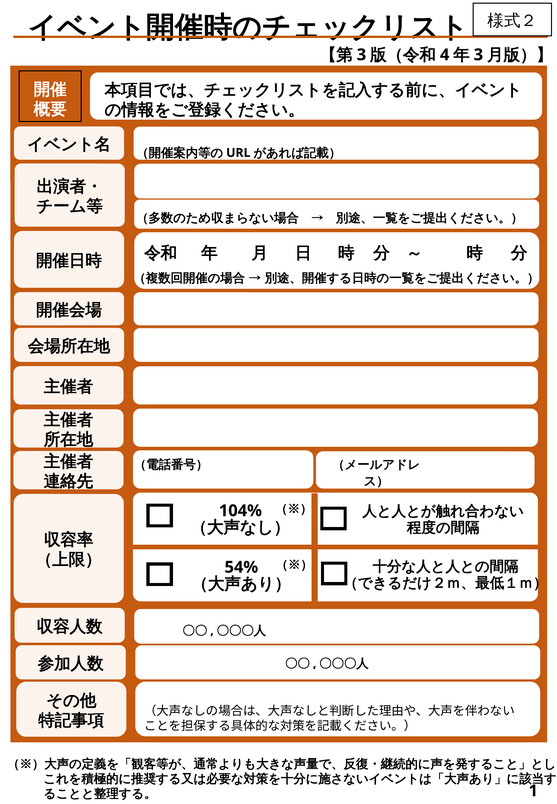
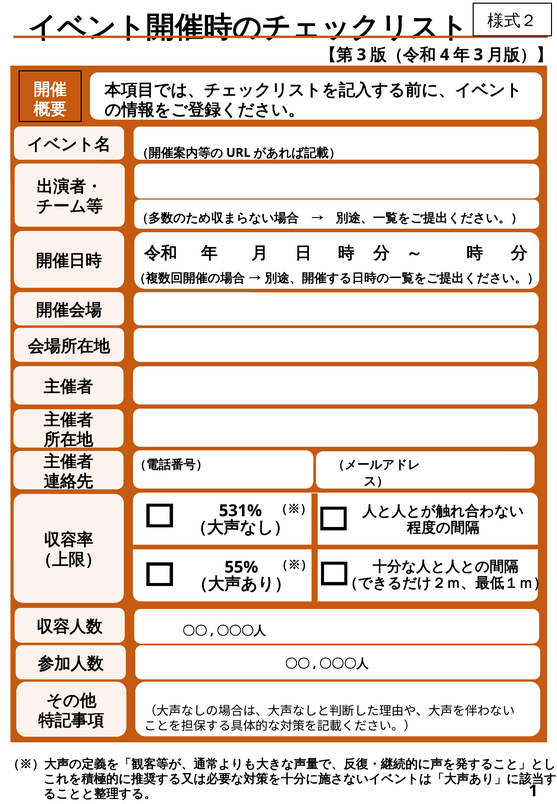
104%: 104% -> 531% (240, 511)
54%: 54% -> 55% (241, 568)
